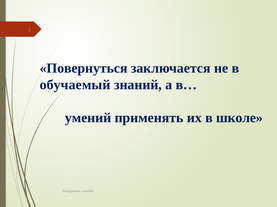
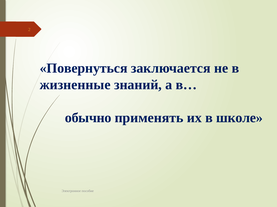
обучаемый: обучаемый -> жизненные (75, 85)
умений: умений -> обычно (88, 118)
